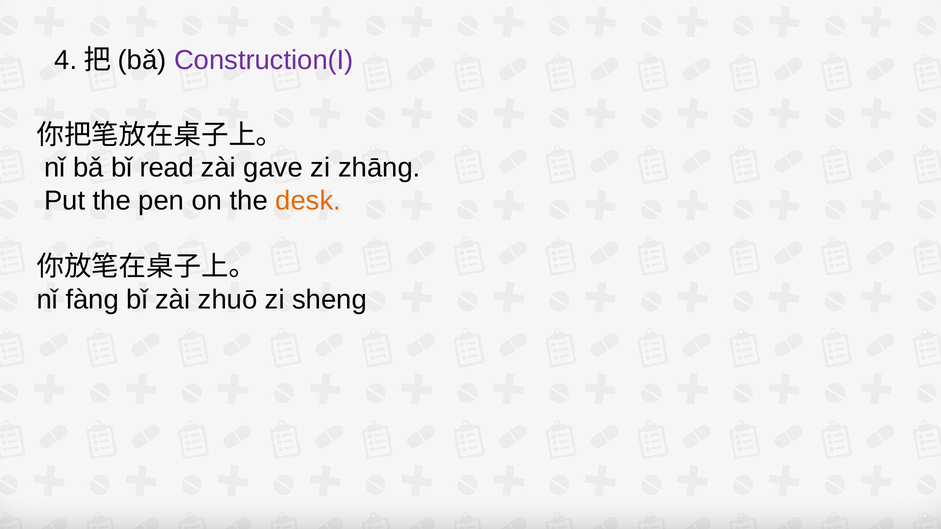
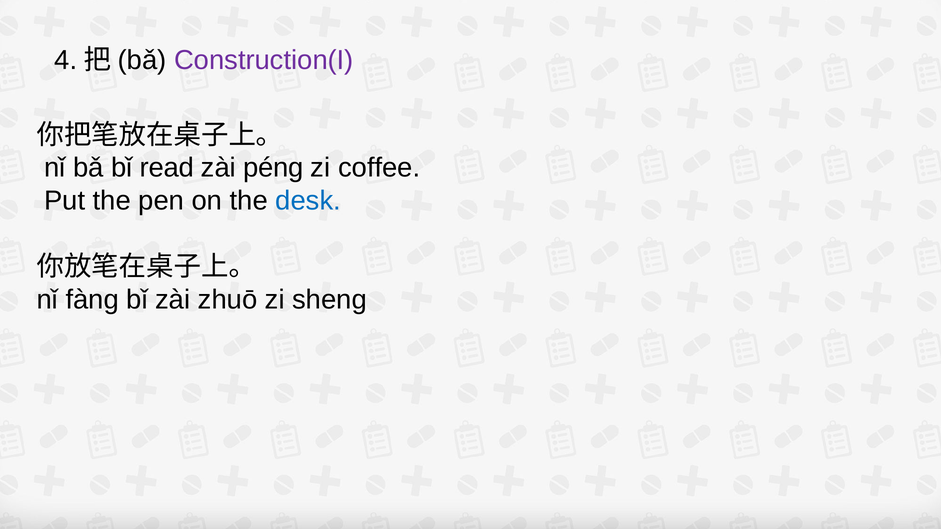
gave: gave -> péng (273, 168)
zhāng: zhāng -> coffee (379, 168)
desk colour: orange -> blue (308, 201)
